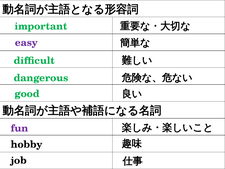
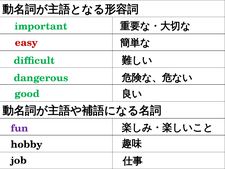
easy colour: purple -> red (26, 43)
